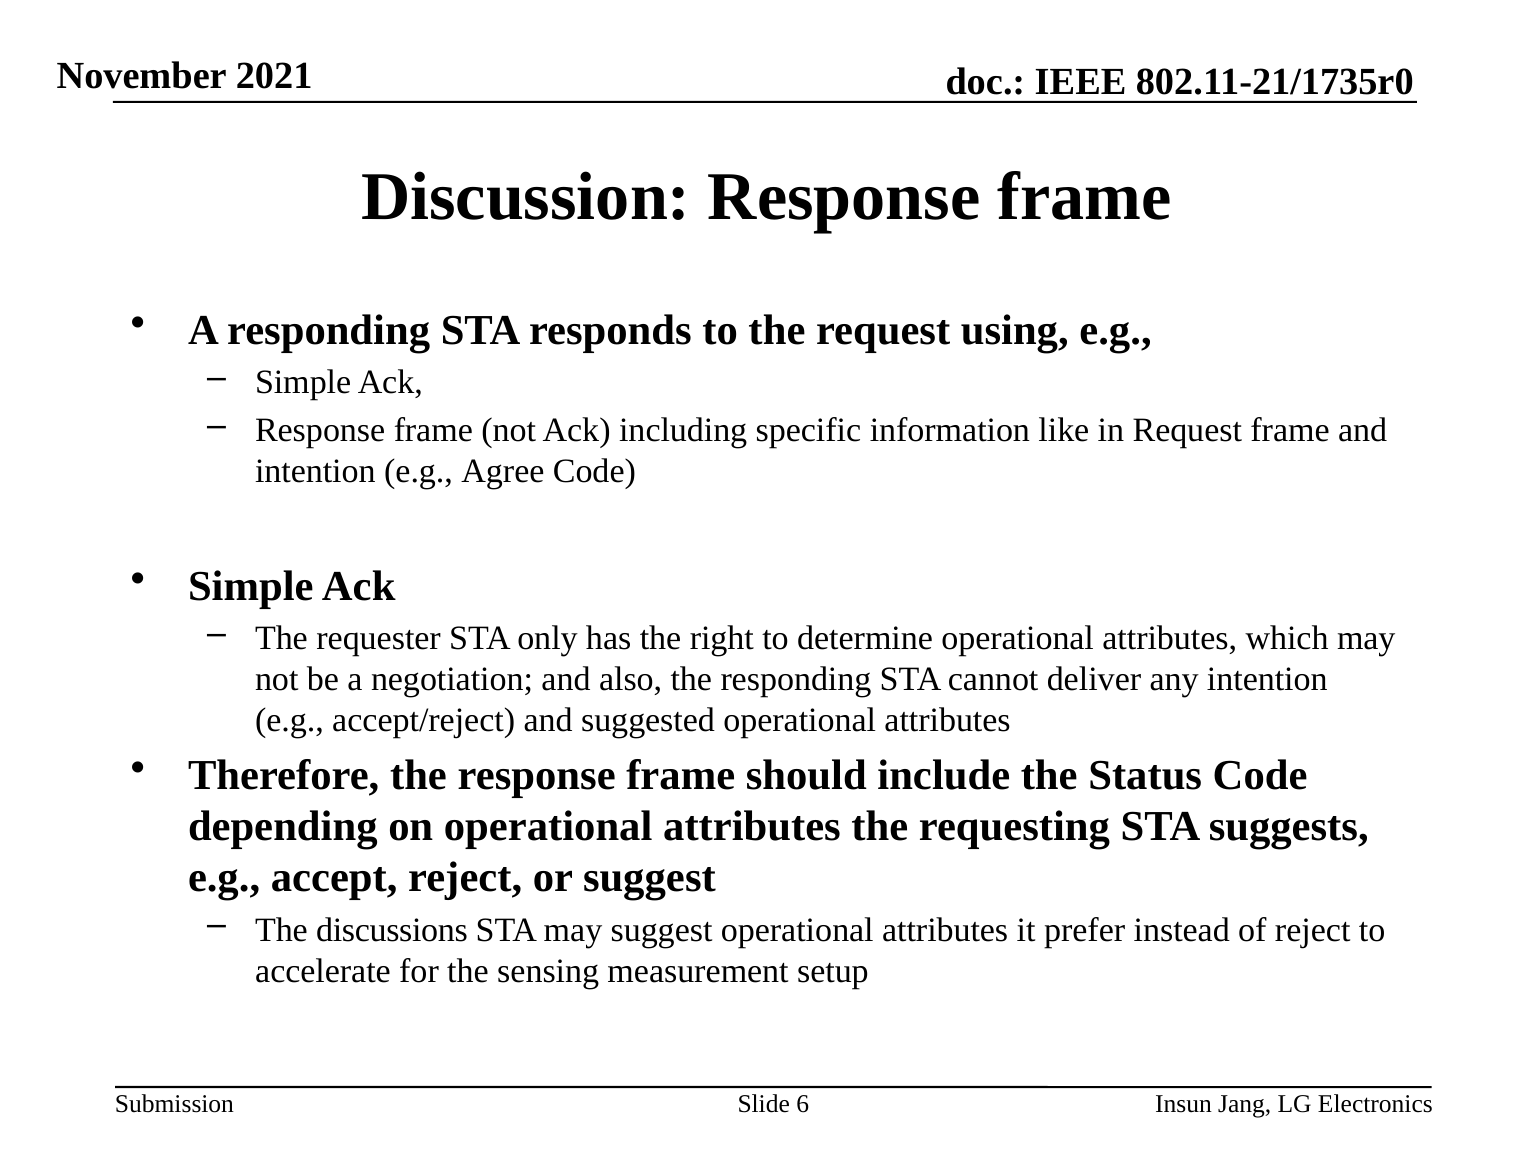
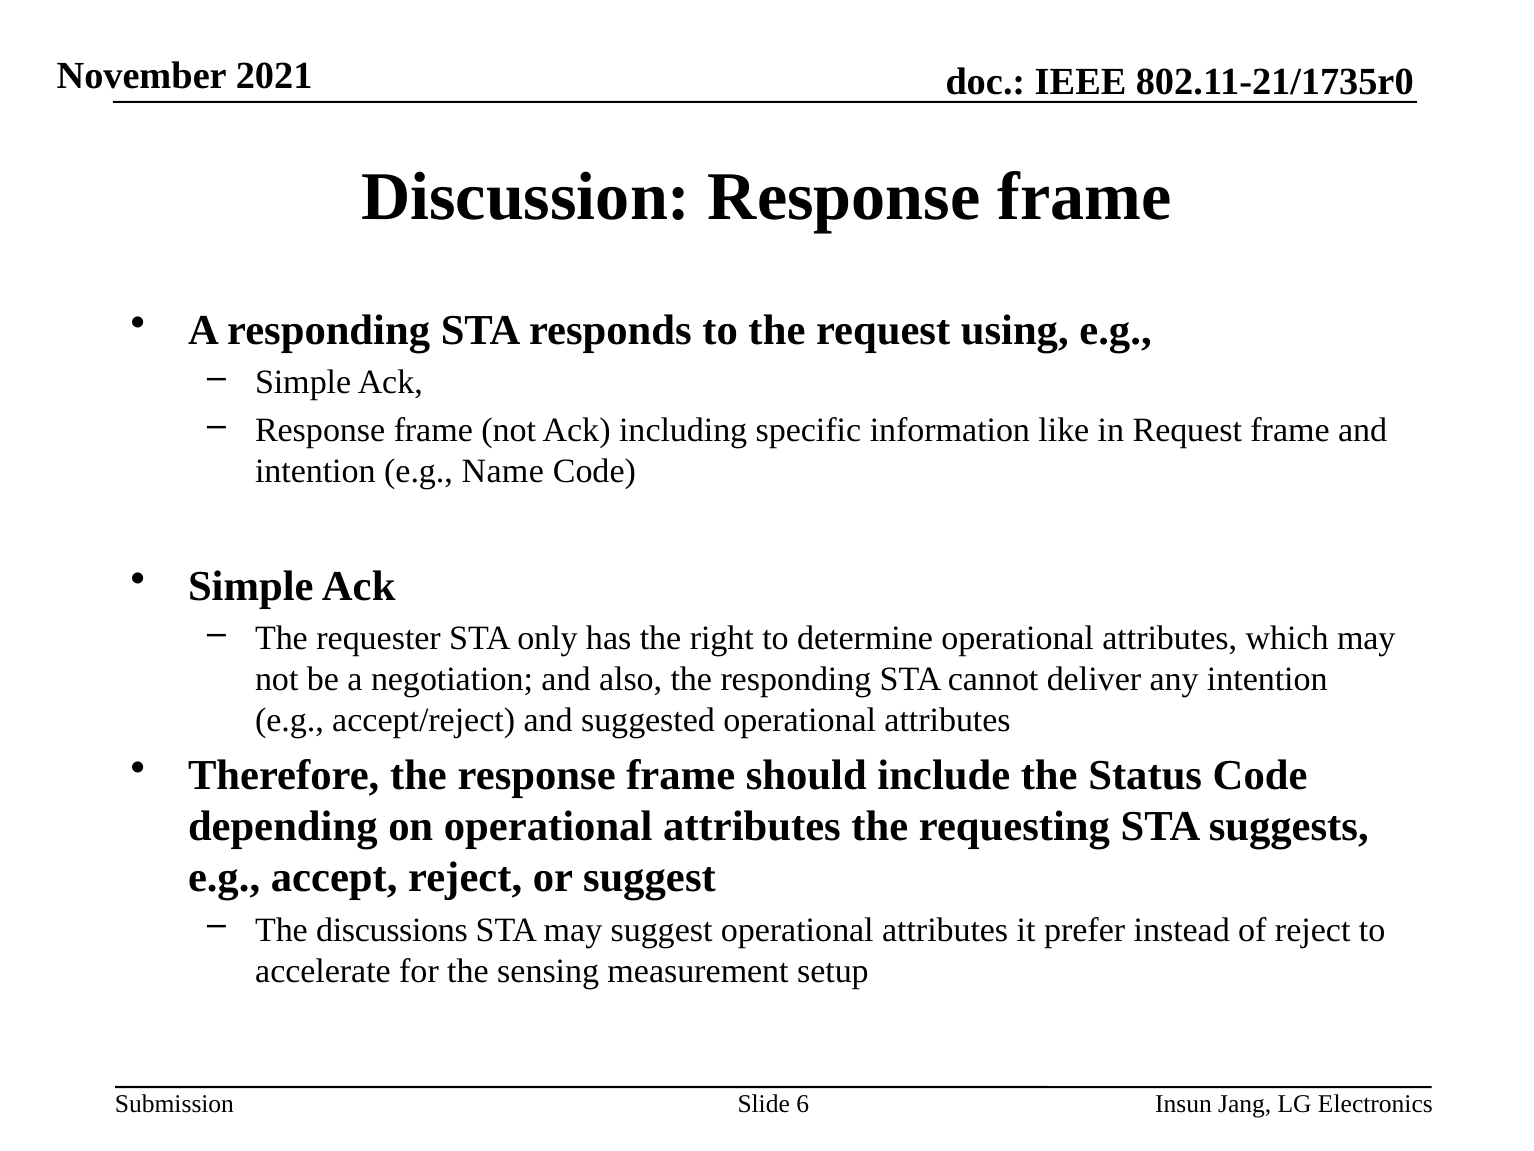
Agree: Agree -> Name (503, 471)
